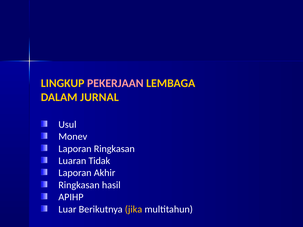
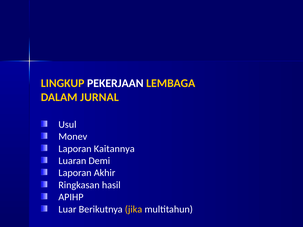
PEKERJAAN colour: pink -> white (115, 83)
Laporan Ringkasan: Ringkasan -> Kaitannya (114, 149)
Tidak: Tidak -> Demi (99, 161)
